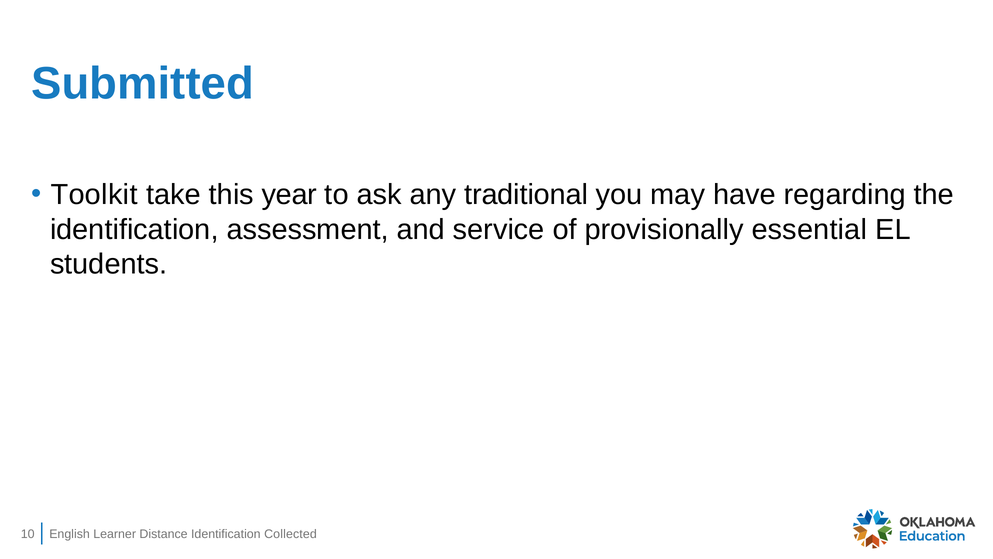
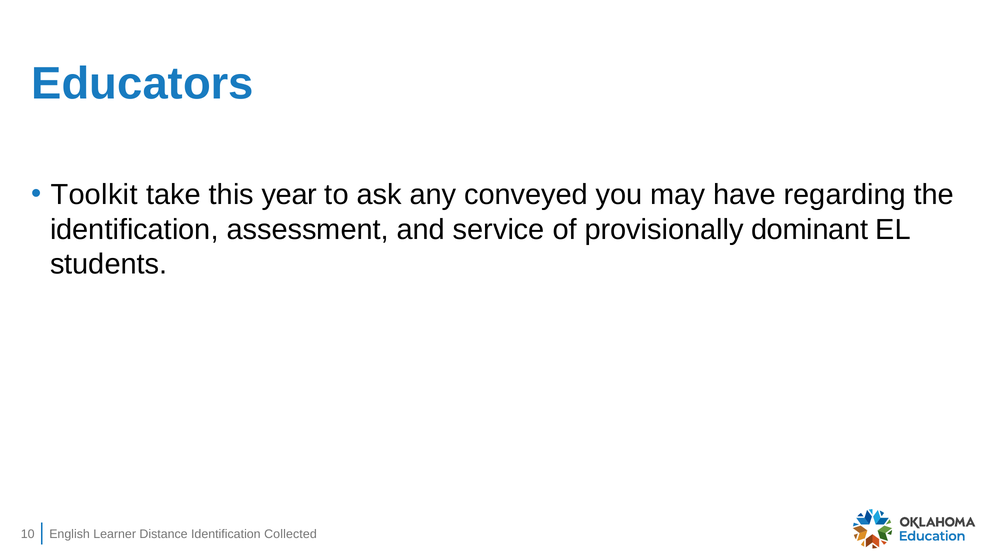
Submitted: Submitted -> Educators (143, 83)
traditional: traditional -> conveyed (526, 195)
essential: essential -> dominant (810, 229)
